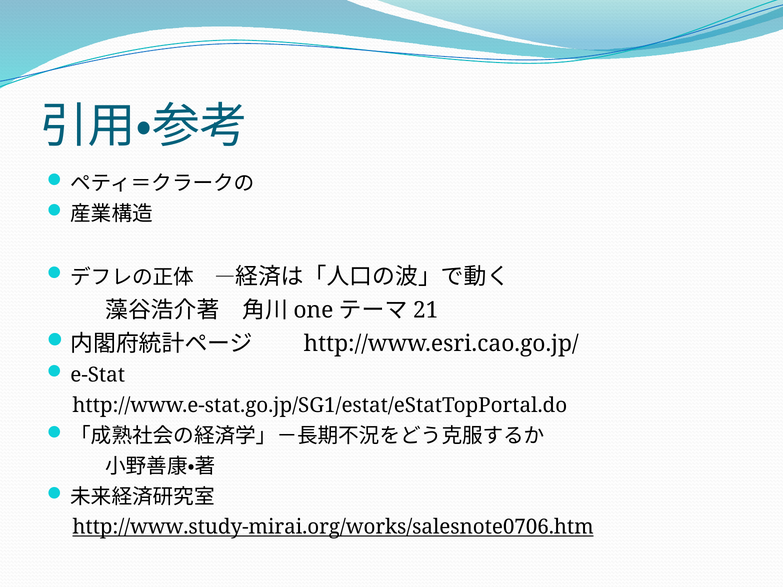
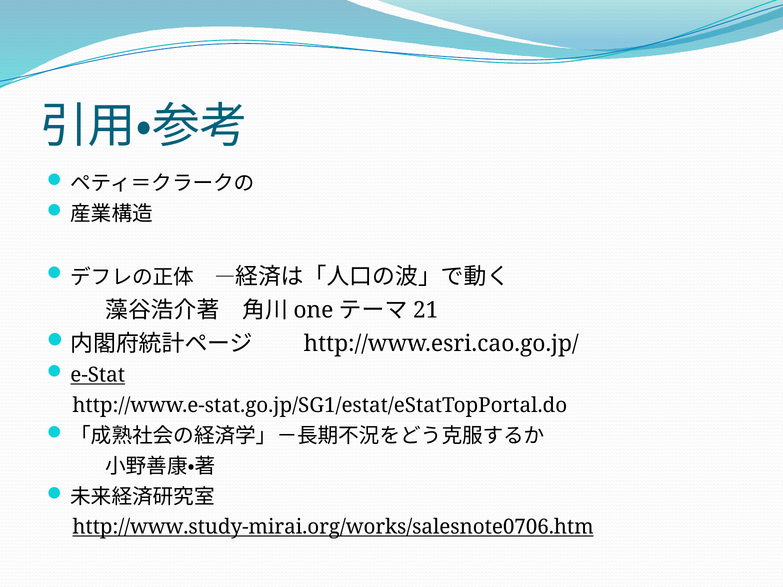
e-Stat underline: none -> present (98, 375)
